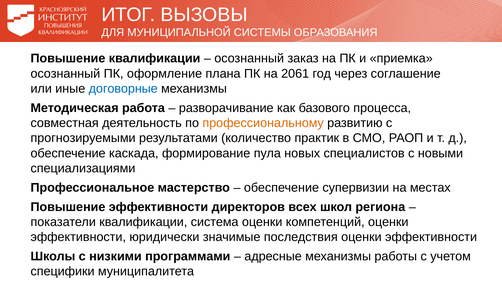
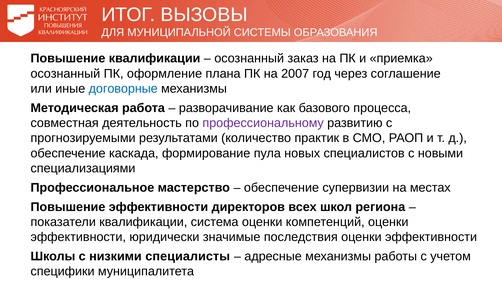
2061: 2061 -> 2007 (295, 73)
профессиональному colour: orange -> purple (263, 123)
программами: программами -> специалисты (188, 256)
